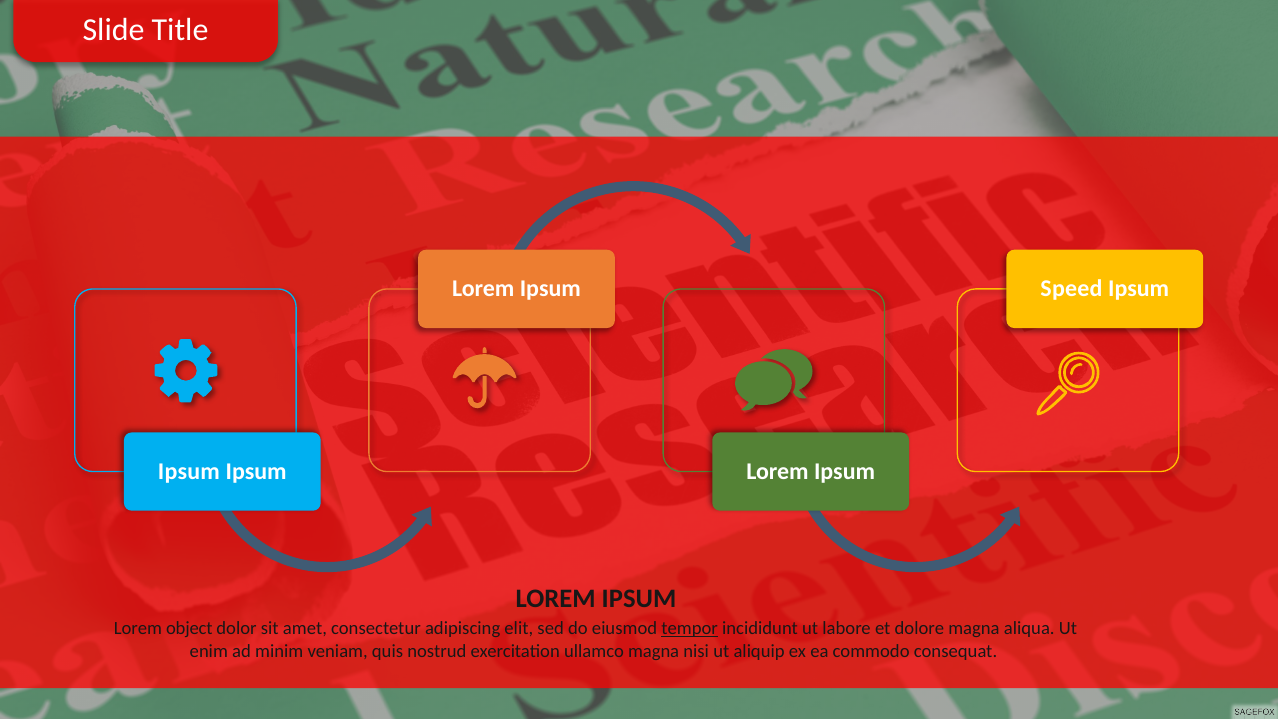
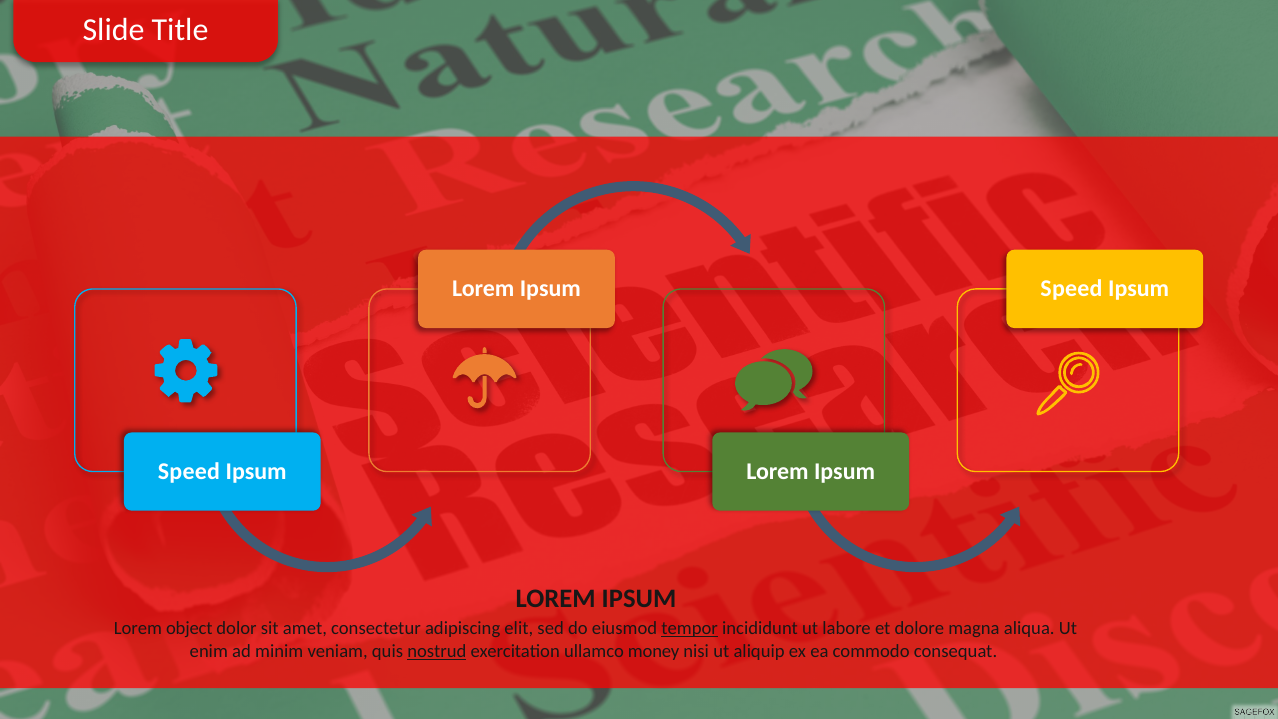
Ipsum: Ipsum -> Speed (189, 471)
nostrud underline: none -> present (437, 651)
ullamco magna: magna -> money (654, 651)
